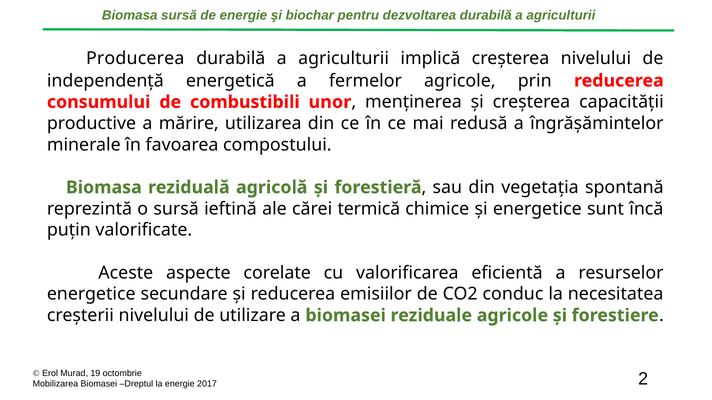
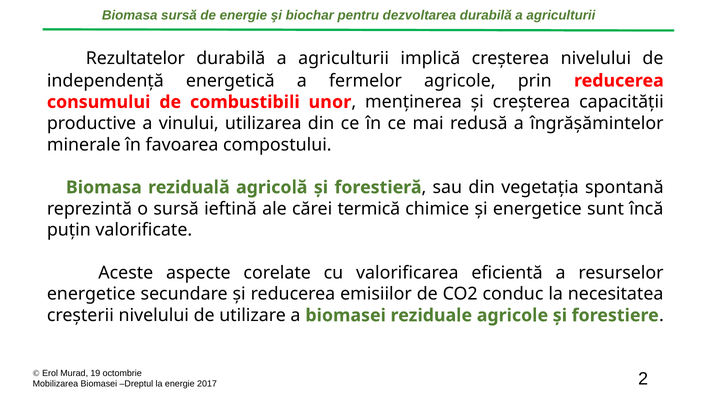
Producerea: Producerea -> Rezultatelor (135, 58)
mărire: mărire -> vinului (189, 124)
